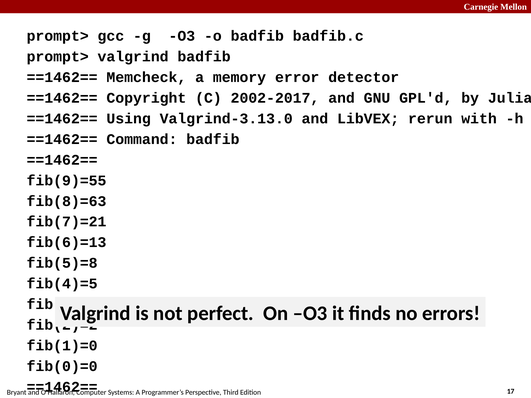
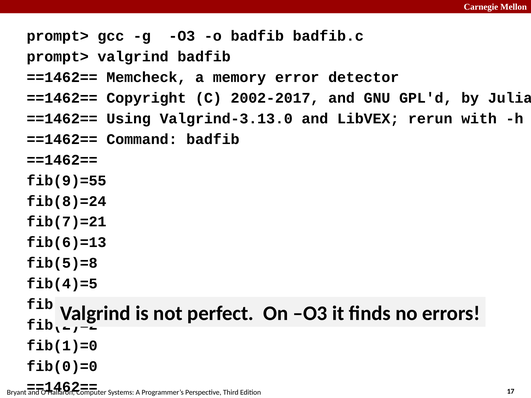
fib(8)=63: fib(8)=63 -> fib(8)=24 (67, 201)
